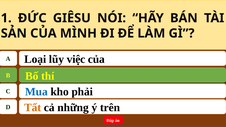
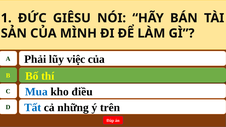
Loại: Loại -> Phải (35, 59)
phải: phải -> điều (82, 92)
Tất colour: orange -> blue (33, 108)
